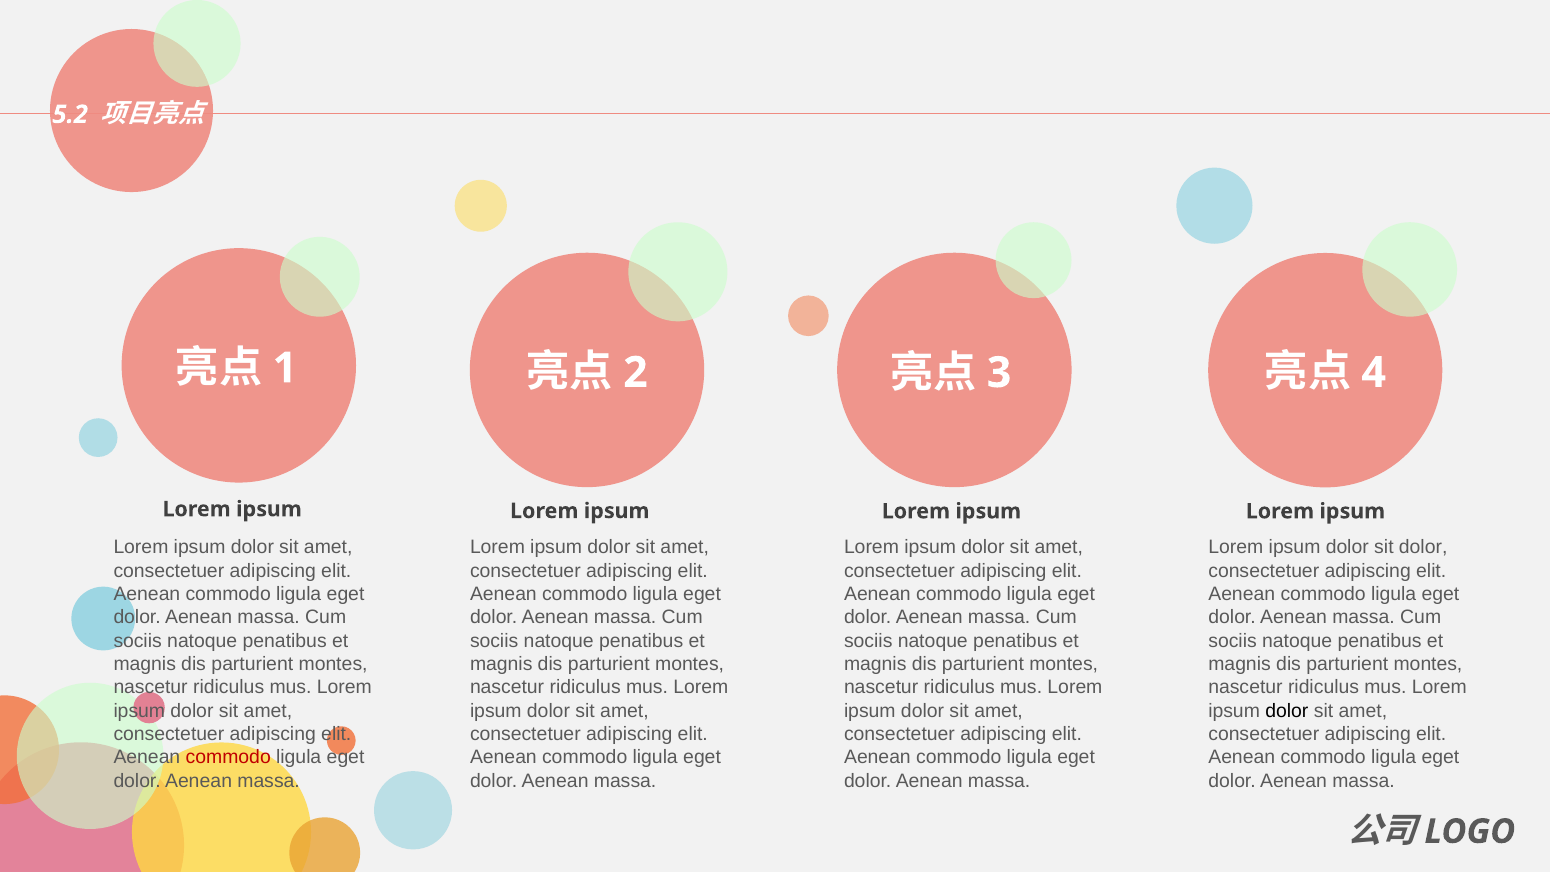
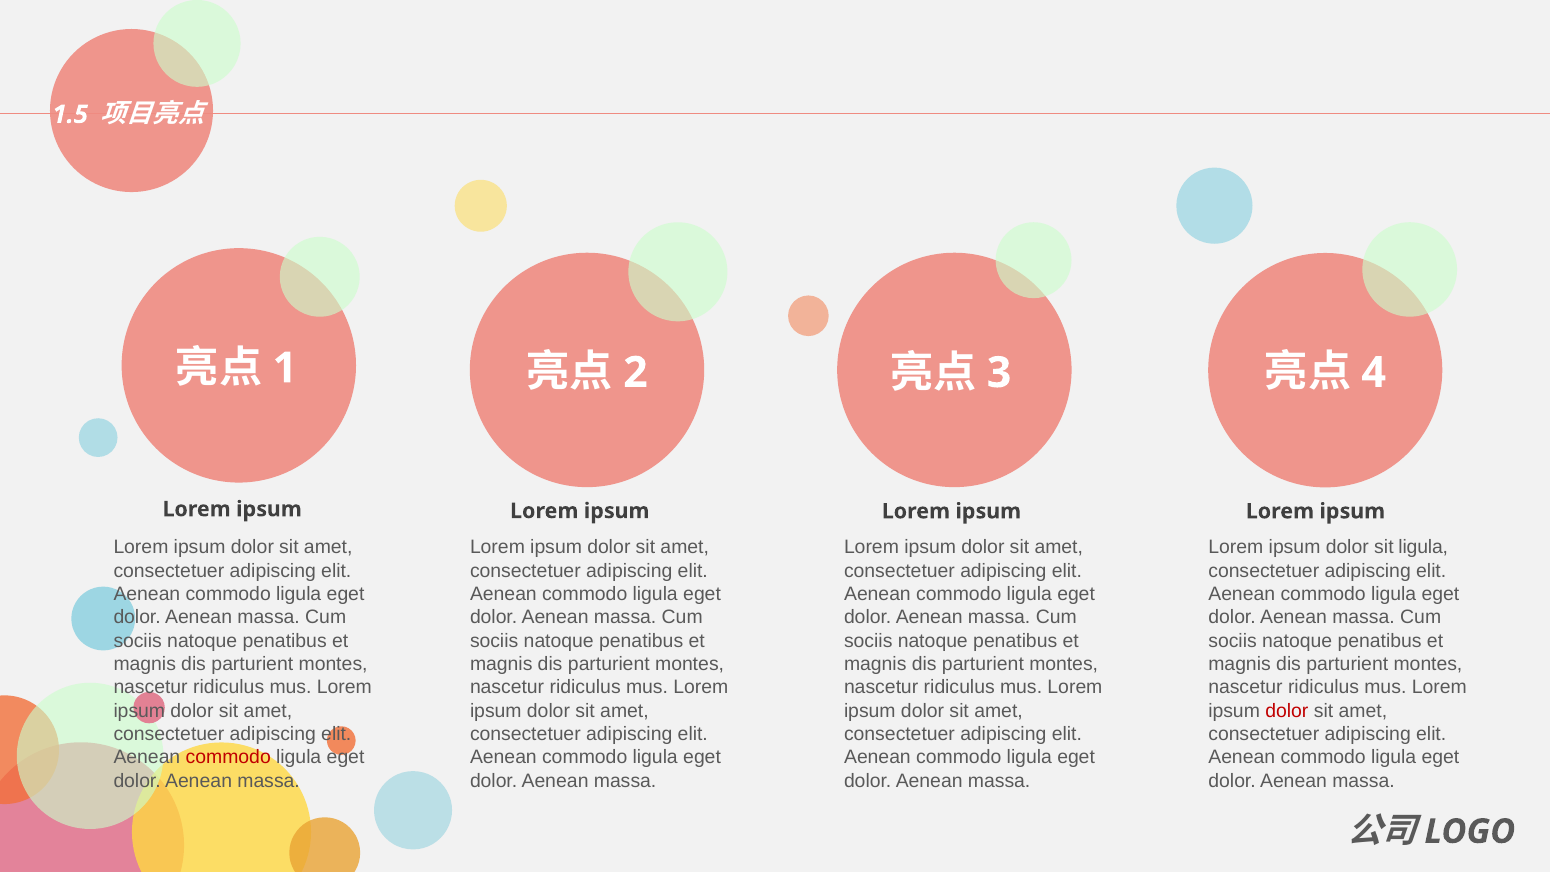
5.2: 5.2 -> 1.5 (70, 114)
sit dolor: dolor -> ligula (1423, 547)
dolor colour: black -> red (1287, 711)
